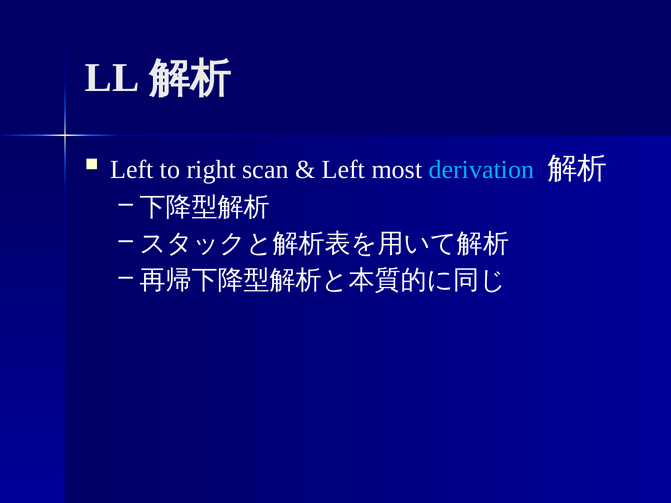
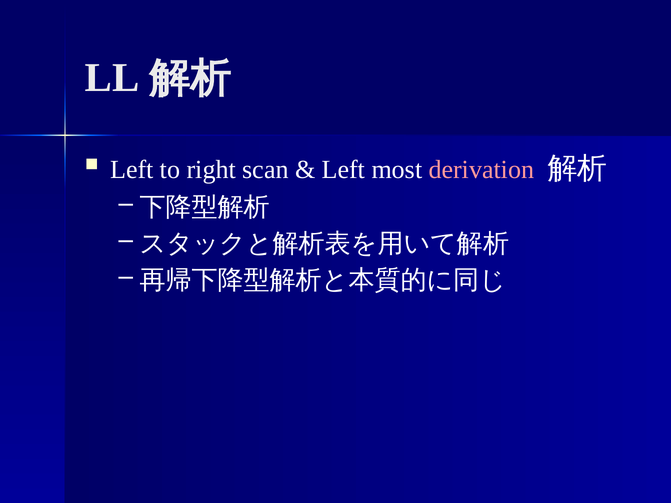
derivation colour: light blue -> pink (482, 170)
